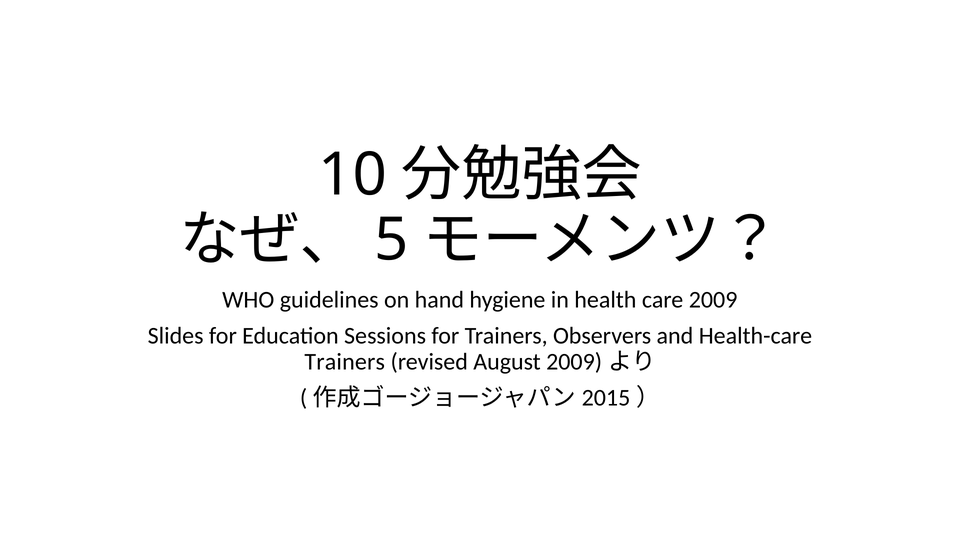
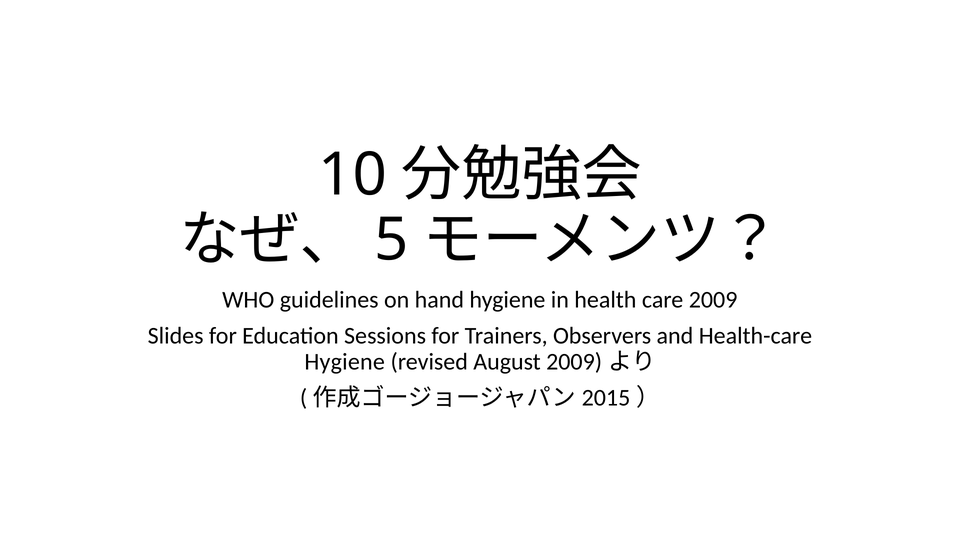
Trainers: Trainers -> Hygiene (345, 362)
